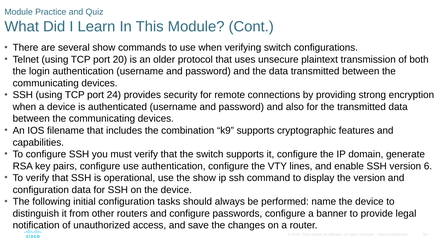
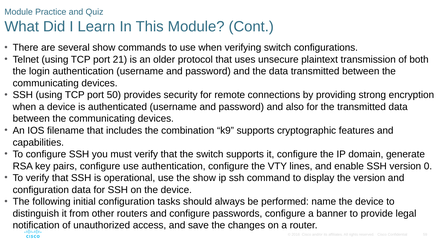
20: 20 -> 21 (120, 59)
24: 24 -> 50 (114, 95)
6: 6 -> 0 (428, 166)
